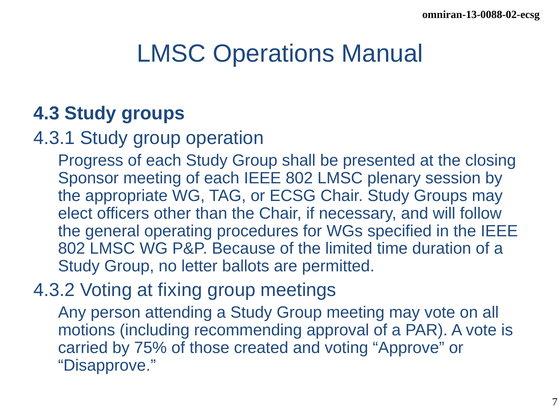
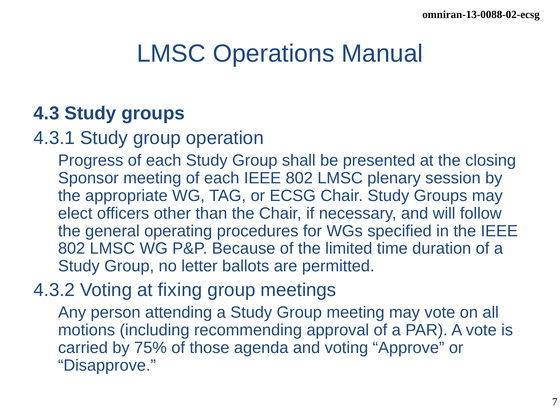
created: created -> agenda (261, 348)
